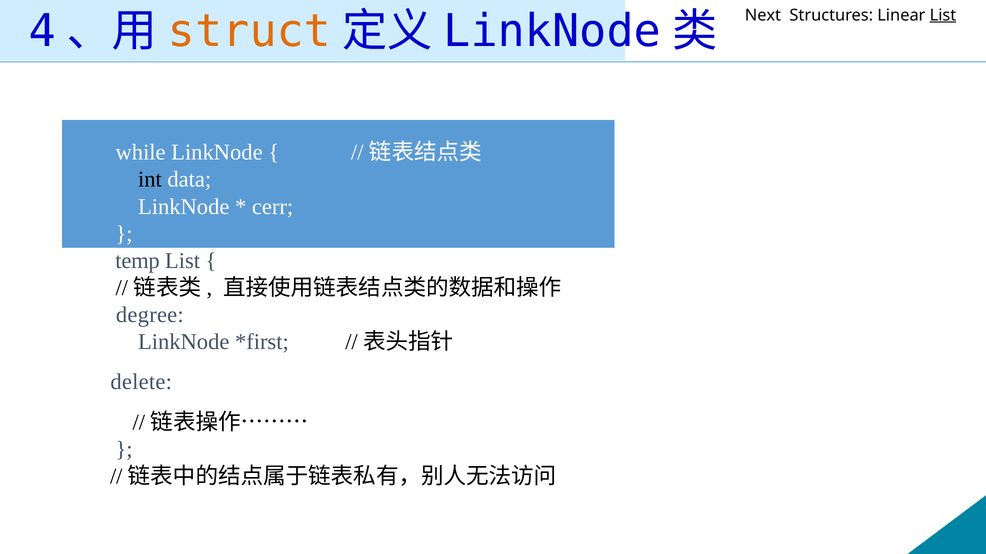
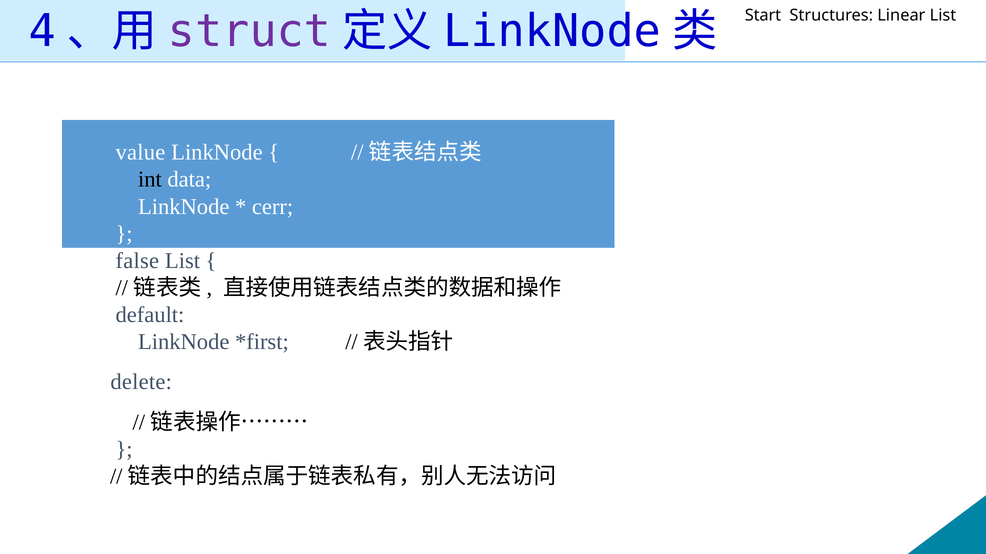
Next: Next -> Start (763, 15)
List underline: present -> none (943, 15)
struct colour: orange -> purple (250, 31)
while: while -> value (140, 153)
temp: temp -> false (137, 261)
degree: degree -> default (150, 315)
